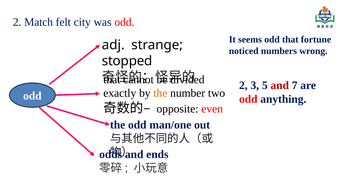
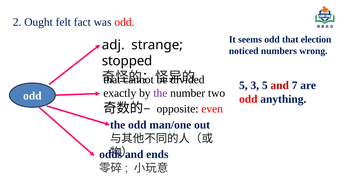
Match: Match -> Ought (39, 22)
city: city -> fact (82, 22)
fortune: fortune -> election (316, 39)
2: 2 -> 5 (243, 85)
the colour: orange -> purple (160, 93)
